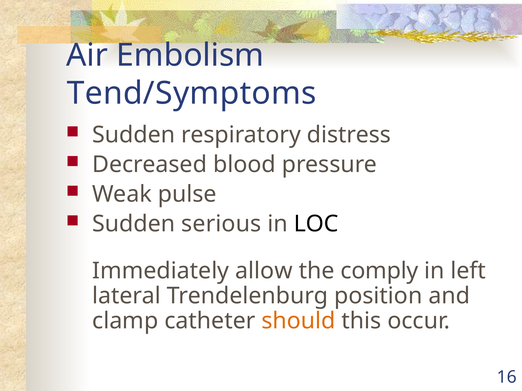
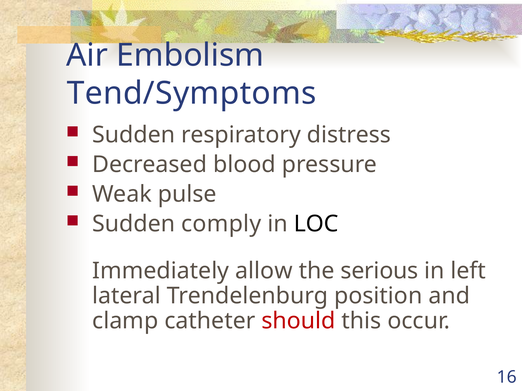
serious: serious -> comply (221, 224)
comply: comply -> serious (379, 271)
should colour: orange -> red (298, 321)
